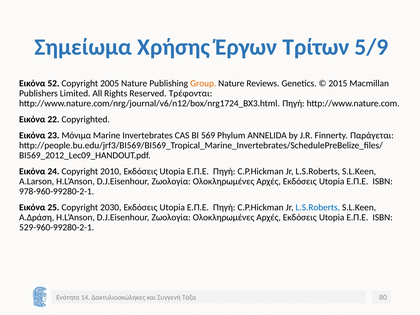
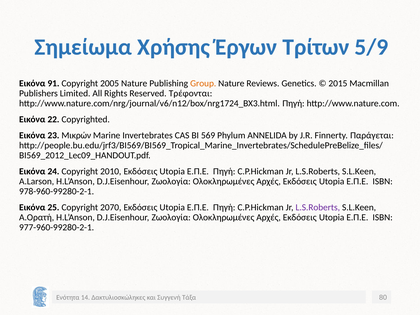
52: 52 -> 91 (53, 83)
Μόνιμα: Μόνιμα -> Μικρών (76, 135)
2030: 2030 -> 2070 (111, 207)
L.S.Roberts colour: blue -> purple (318, 207)
A.Δράση: A.Δράση -> A.Ορατή (37, 217)
529-960-99280-2-1: 529-960-99280-2-1 -> 977-960-99280-2-1 (57, 228)
